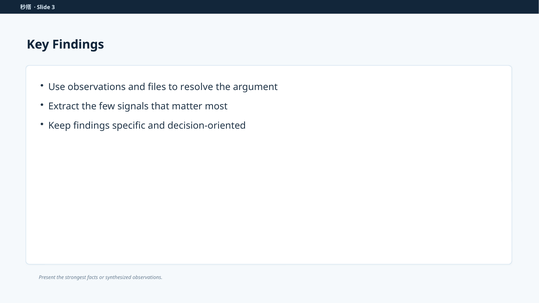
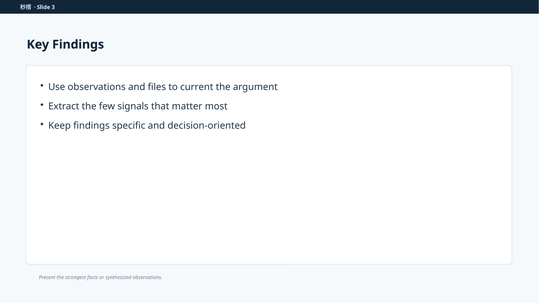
resolve: resolve -> current (197, 87)
